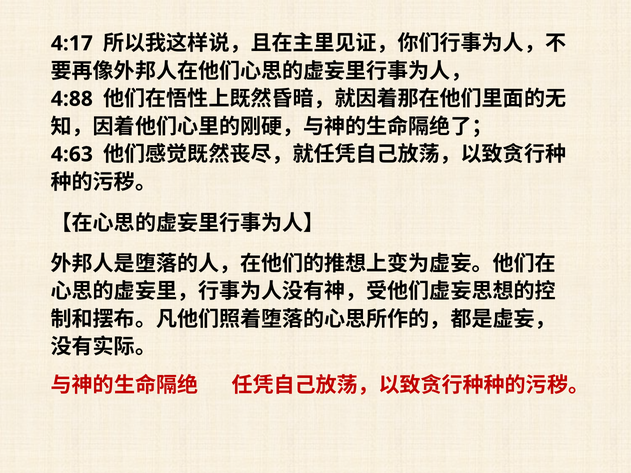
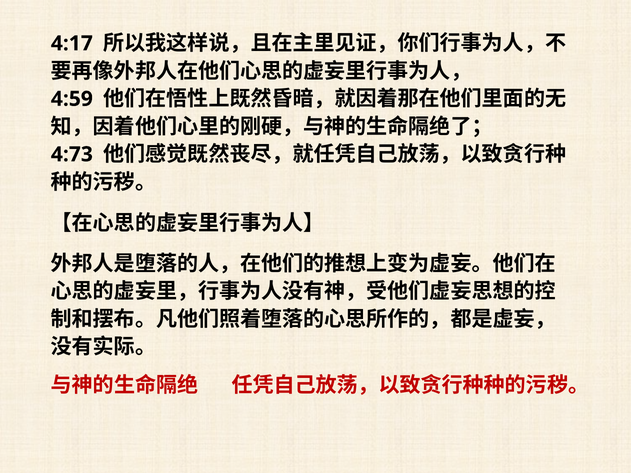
4:88: 4:88 -> 4:59 (72, 99)
4:63: 4:63 -> 4:73 (72, 154)
